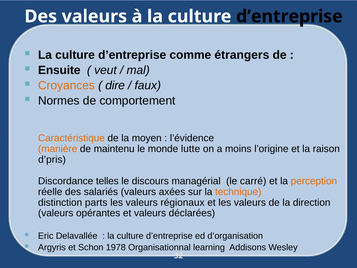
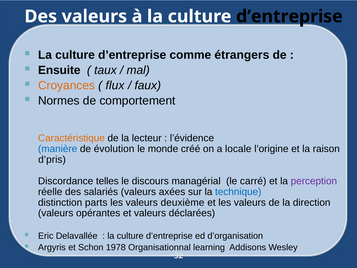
veut: veut -> taux (105, 70)
dire: dire -> flux (115, 85)
moyen: moyen -> lecteur (147, 138)
manière colour: orange -> blue (58, 149)
maintenu: maintenu -> évolution (114, 149)
lutte: lutte -> créé (191, 149)
moins: moins -> locale (238, 149)
perception colour: orange -> purple (314, 181)
technique colour: orange -> blue (238, 192)
régionaux: régionaux -> deuxième (183, 202)
